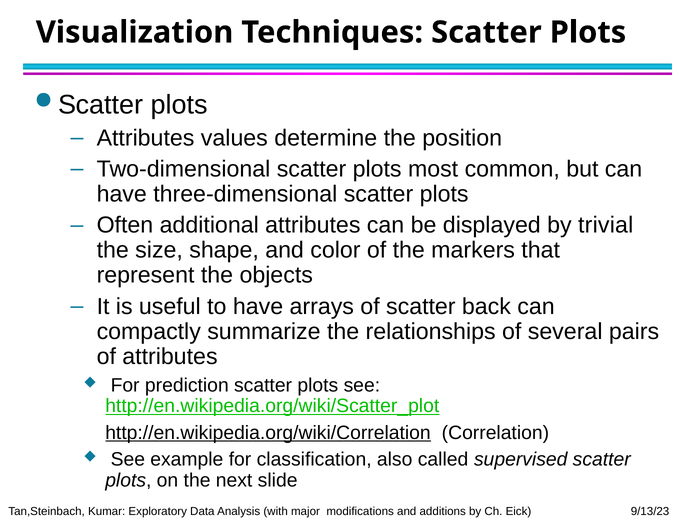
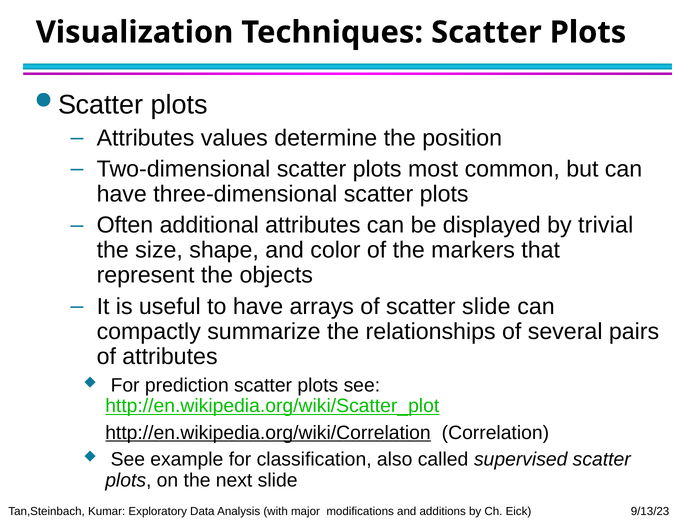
scatter back: back -> slide (486, 307)
